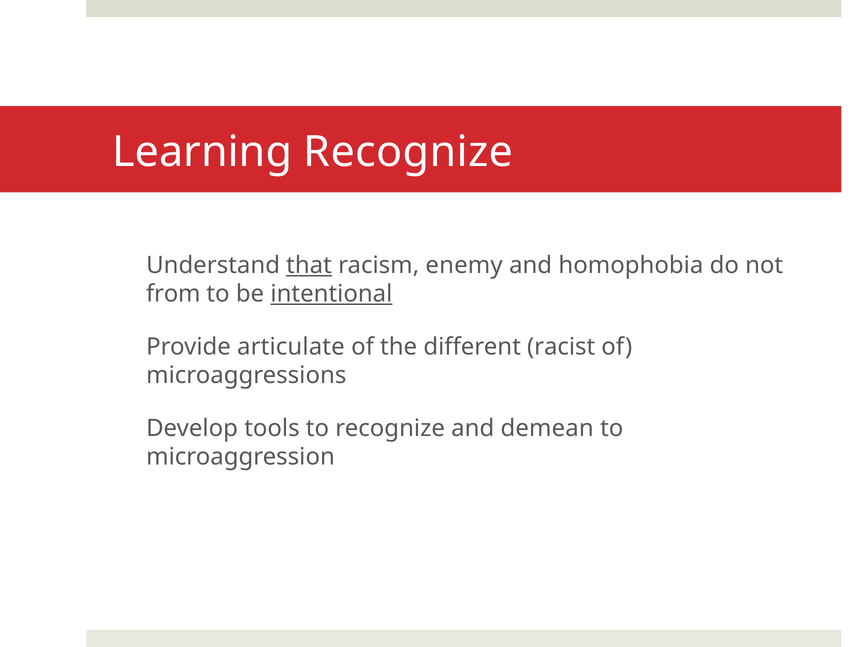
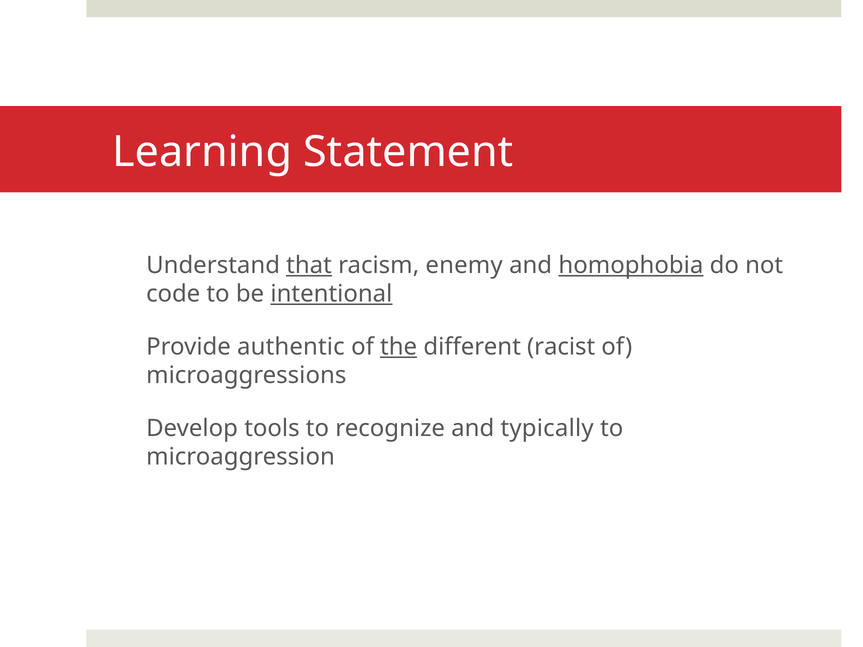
Learning Recognize: Recognize -> Statement (408, 152)
homophobia underline: none -> present (631, 265)
from: from -> code (173, 294)
articulate: articulate -> authentic (291, 347)
the underline: none -> present (399, 347)
demean: demean -> typically (547, 428)
